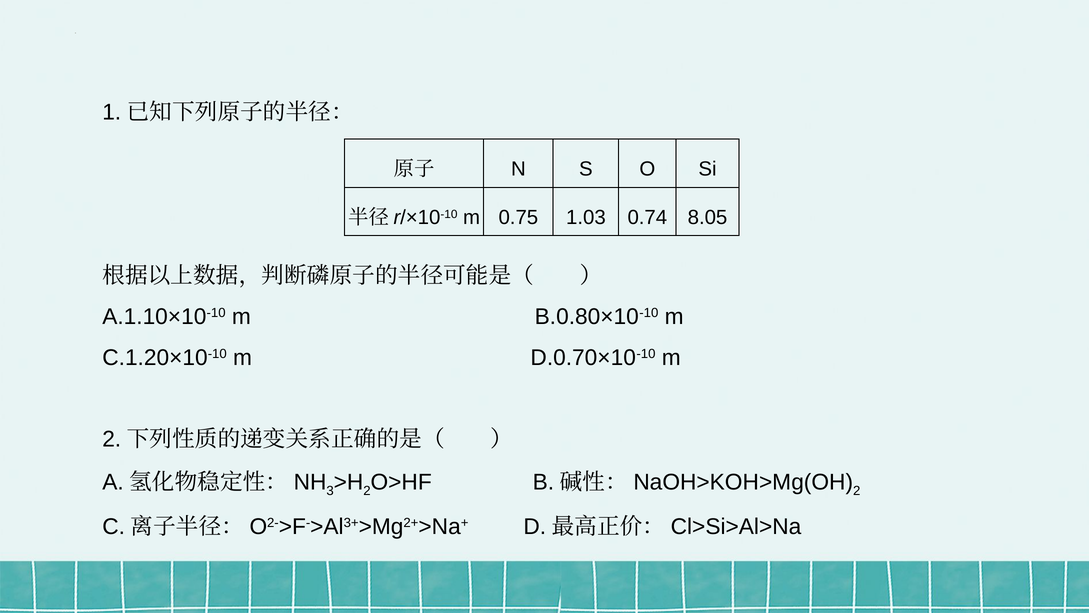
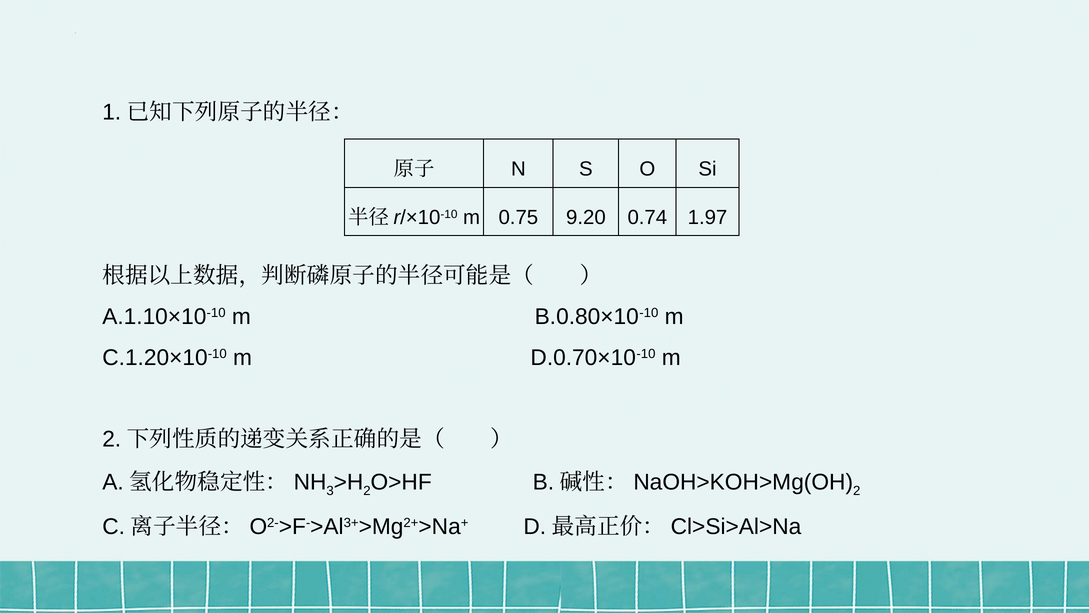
1.03: 1.03 -> 9.20 (586, 217)
8.05: 8.05 -> 1.97 (708, 217)
